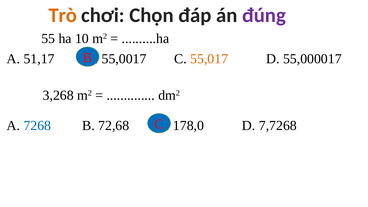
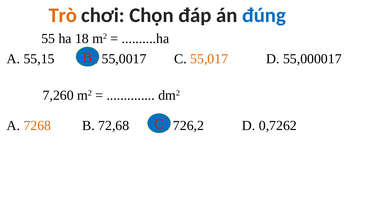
đúng colour: purple -> blue (264, 15)
10: 10 -> 18 (82, 38)
51,17: 51,17 -> 55,15 (39, 59)
3,268: 3,268 -> 7,260 (58, 95)
7268 colour: blue -> orange (37, 125)
178,0: 178,0 -> 726,2 (189, 125)
7,7268: 7,7268 -> 0,7262 (278, 125)
